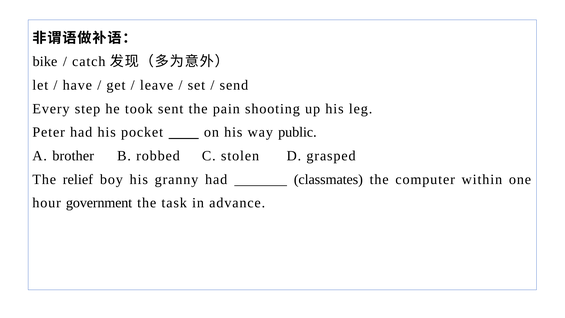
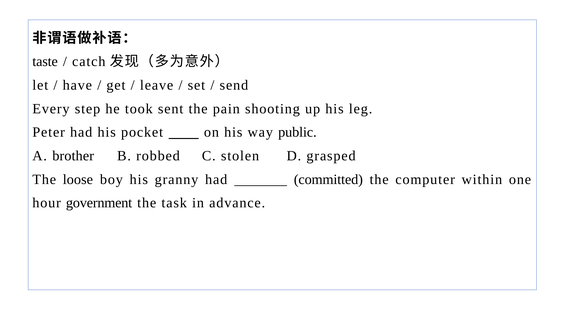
bike: bike -> taste (45, 62)
relief: relief -> loose (78, 179)
classmates: classmates -> committed (328, 179)
